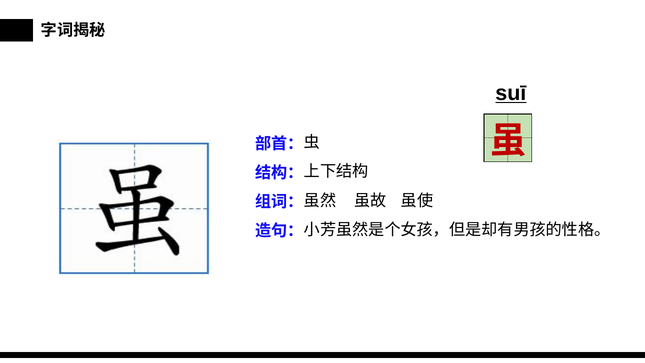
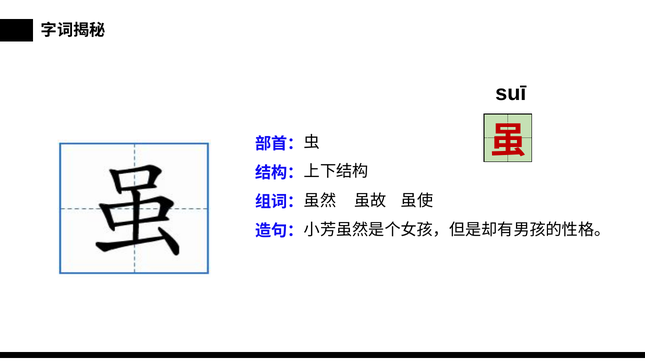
suī underline: present -> none (511, 93)
